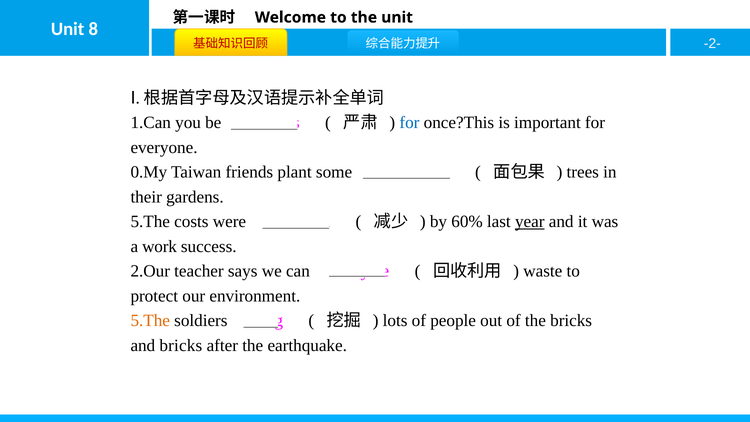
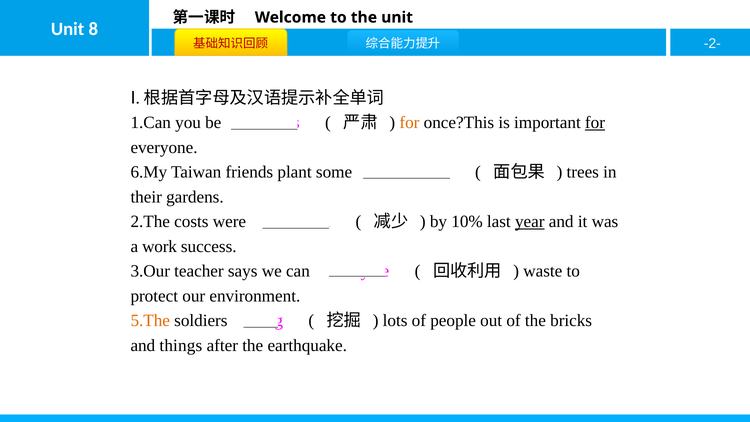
for colour: blue -> orange (409, 123)
for underline: none -> present (595, 123)
0.My: 0.My -> 6.My (149, 172)
5.The: 5.The -> 2.The (150, 222)
60%: 60% -> 10% (467, 222)
2.Our: 2.Our -> 3.Our (150, 271)
and bricks: bricks -> things (181, 345)
